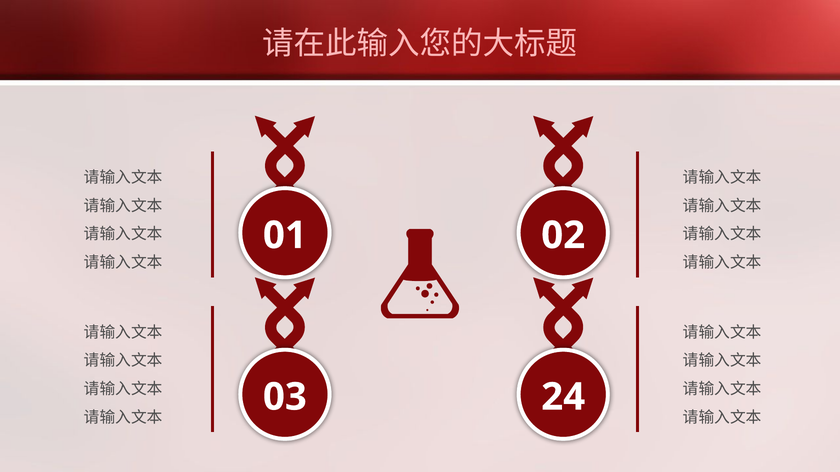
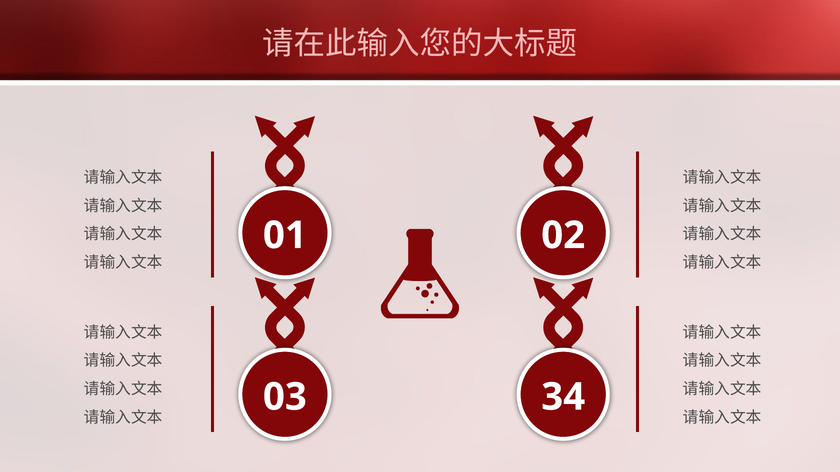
24: 24 -> 34 (563, 397)
